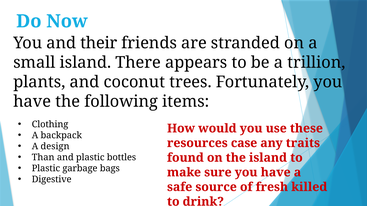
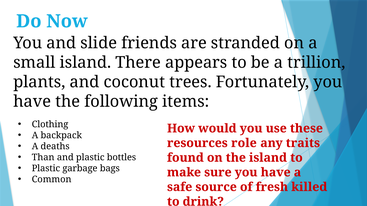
their: their -> slide (99, 43)
case: case -> role (244, 143)
design: design -> deaths (55, 147)
Digestive: Digestive -> Common (52, 180)
